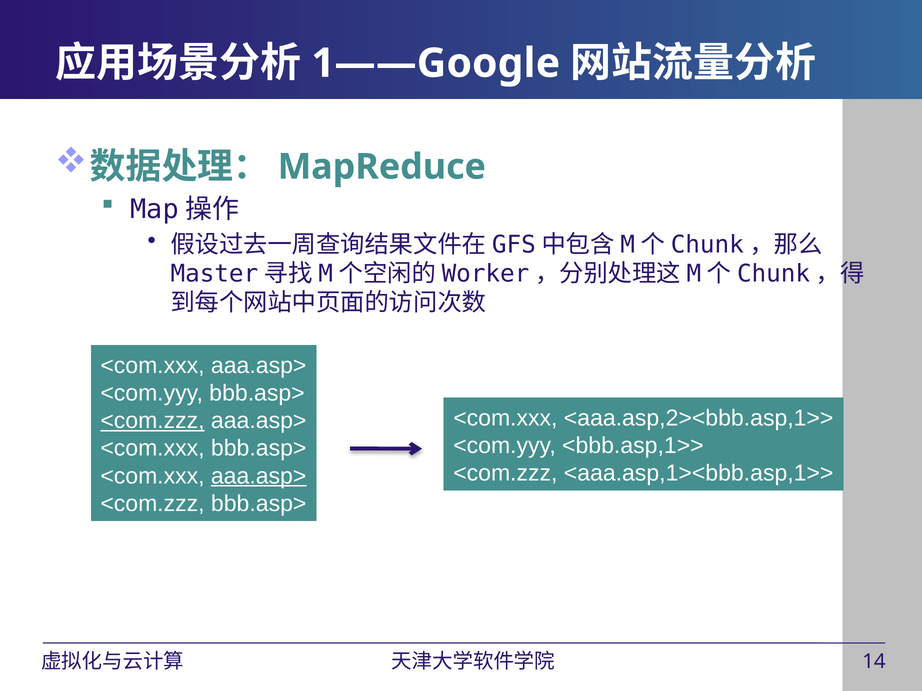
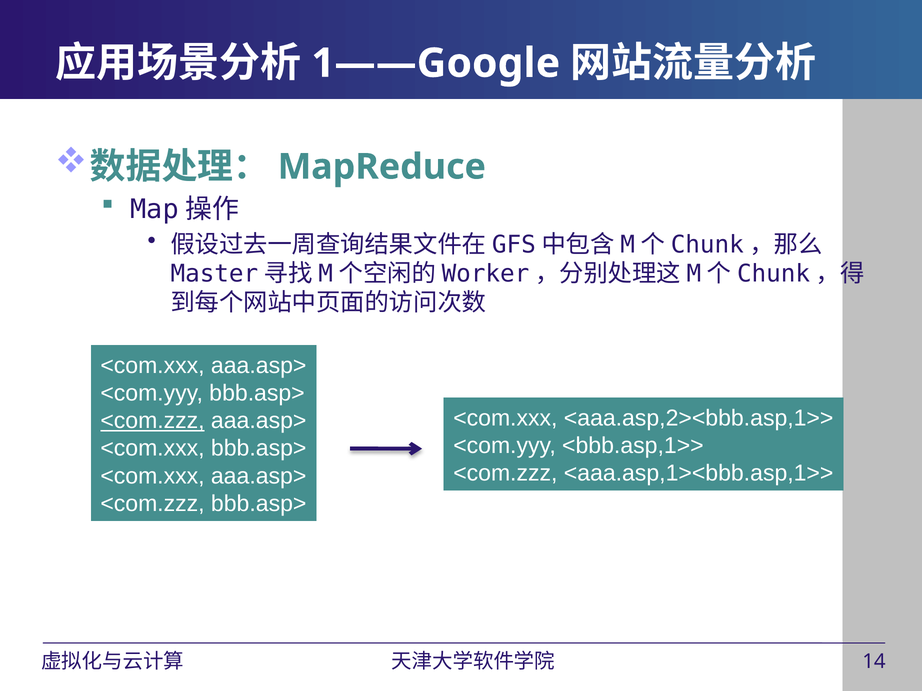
aaa.asp> underline: present -> none (259, 476)
